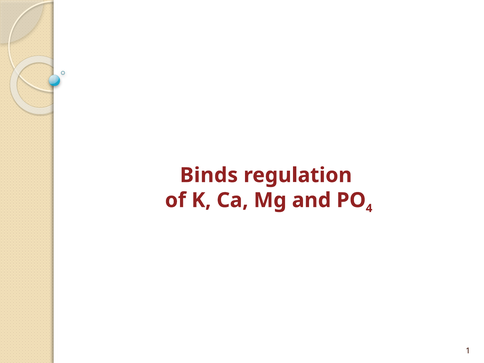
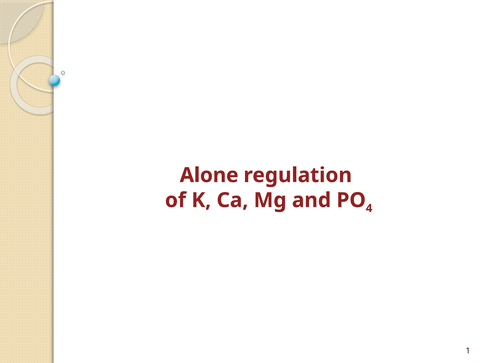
Binds: Binds -> Alone (209, 175)
